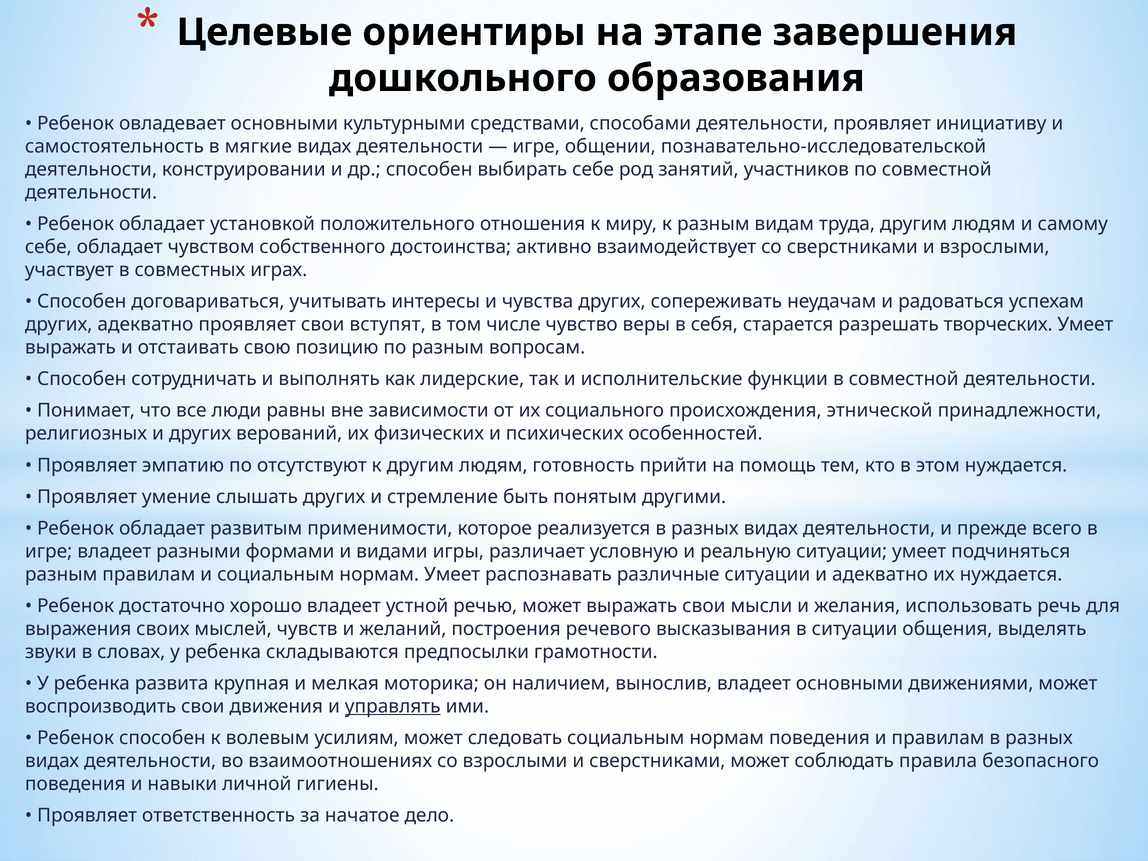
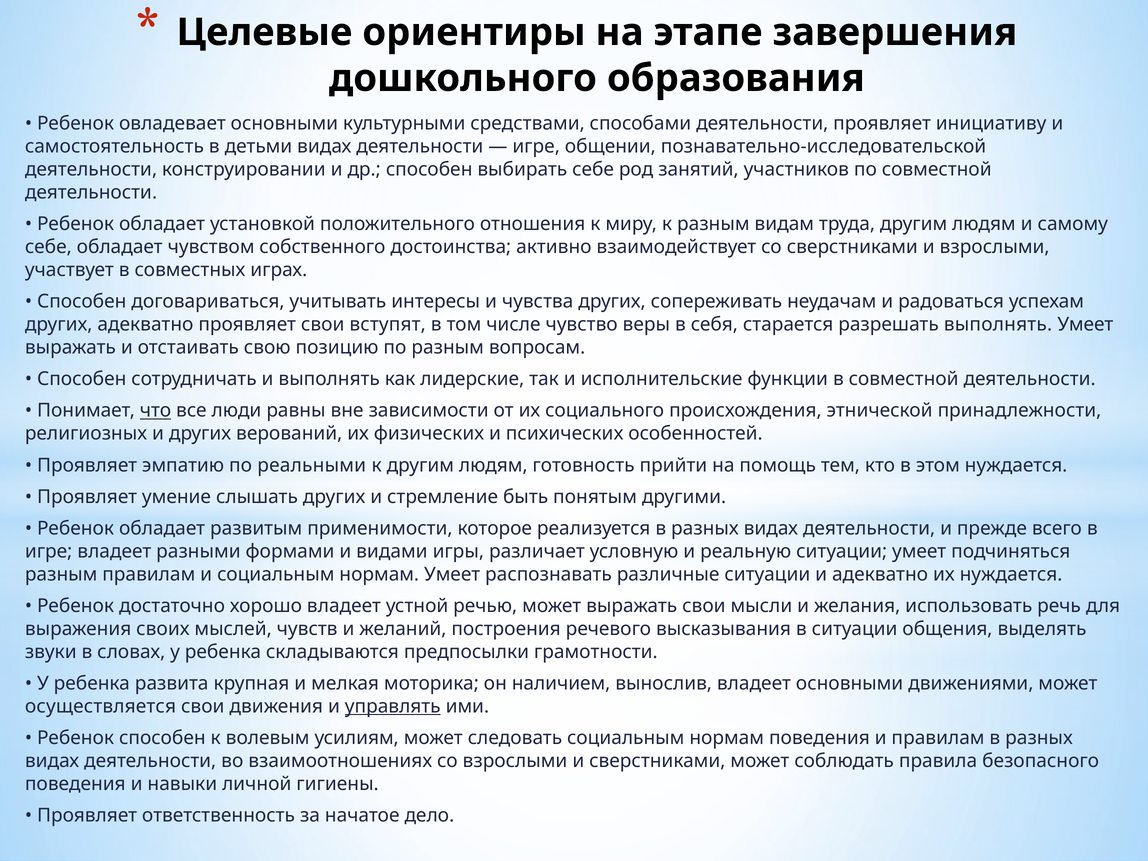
мягкие: мягкие -> детьми (258, 147)
разрешать творческих: творческих -> выполнять (998, 325)
что underline: none -> present (156, 411)
отсутствуют: отсутствуют -> реальными (312, 465)
воспроизводить: воспроизводить -> осуществляется (101, 706)
